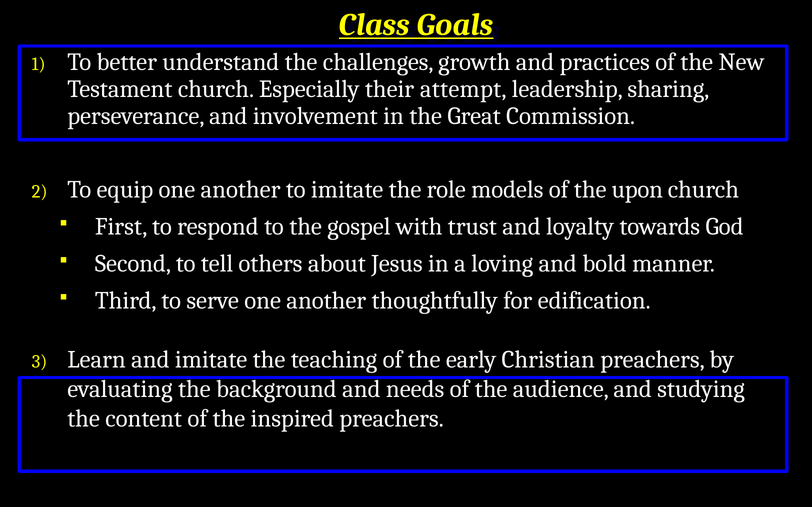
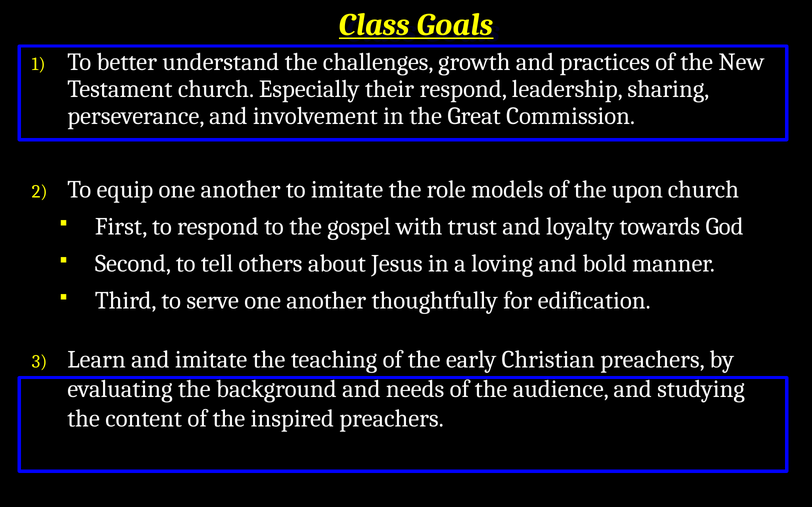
their attempt: attempt -> respond (463, 89)
